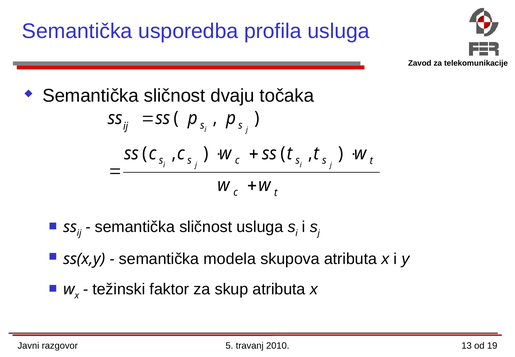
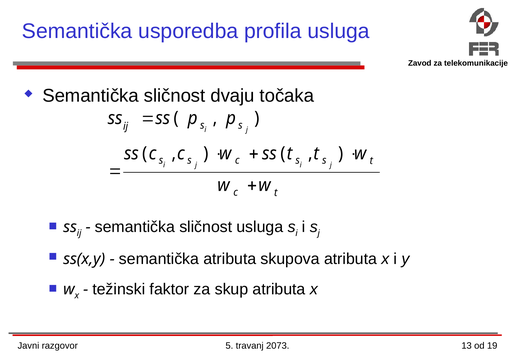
semantička modela: modela -> atributa (230, 259)
2010: 2010 -> 2073 (278, 345)
